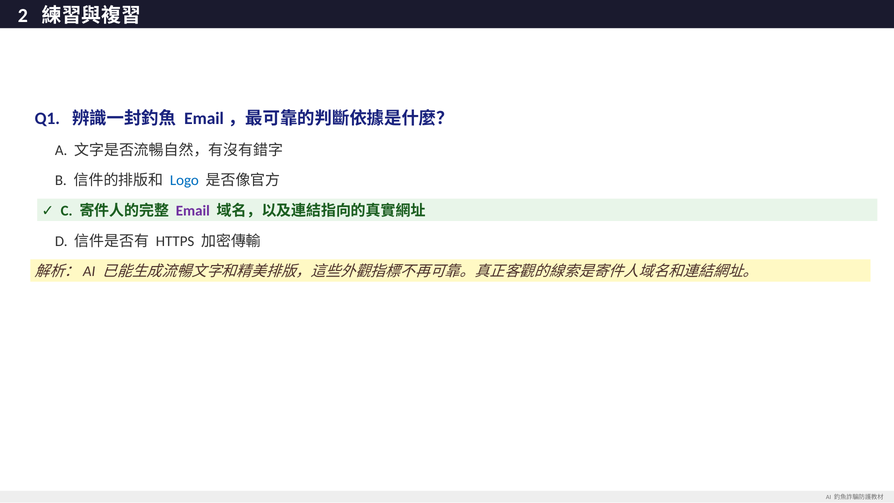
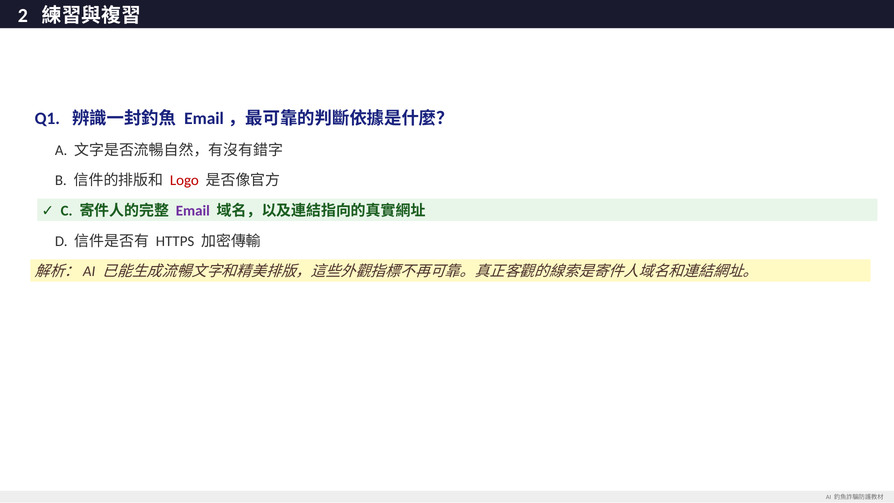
Logo colour: blue -> red (184, 181)
